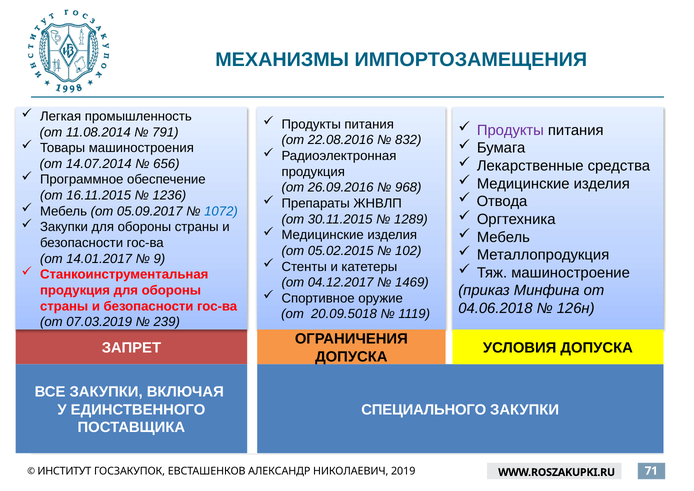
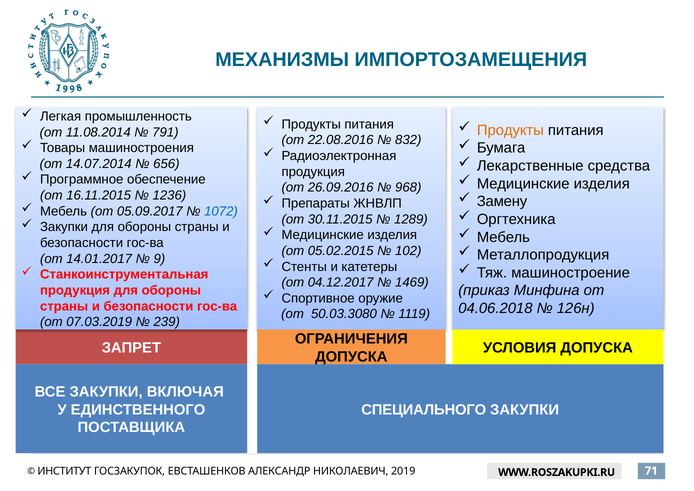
Продукты colour: purple -> orange (510, 130)
Отвода: Отвода -> Замену (502, 201)
20.09.5018: 20.09.5018 -> 50.03.3080 (344, 314)
